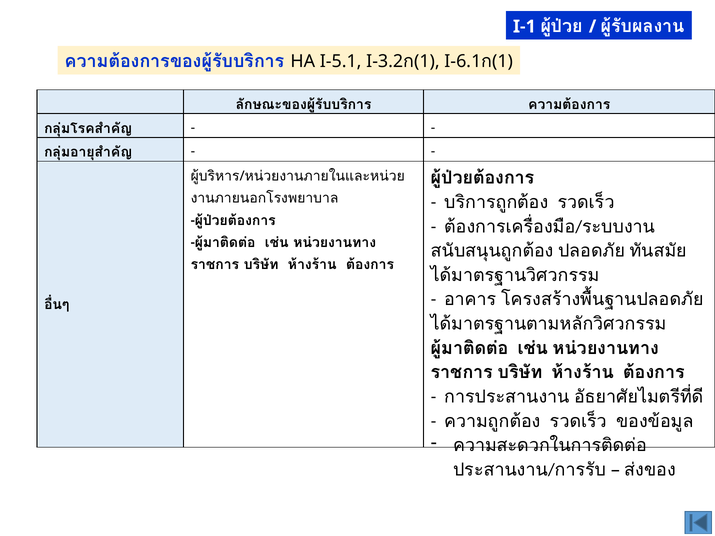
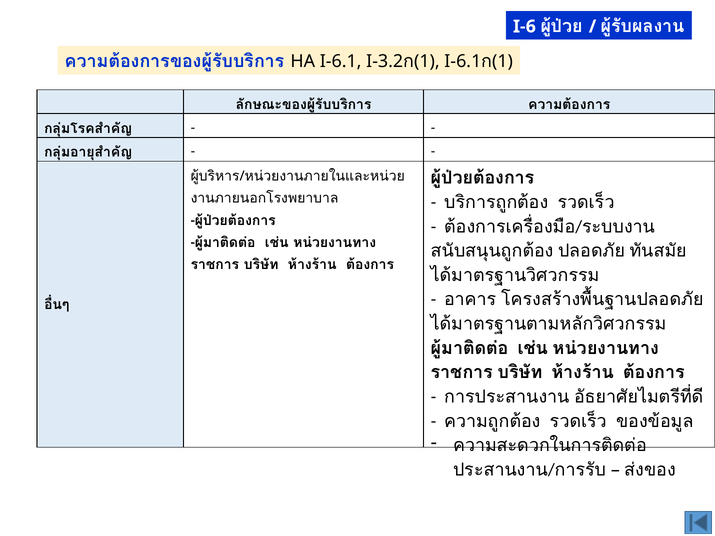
I-1: I-1 -> I-6 (524, 27)
I-5.1: I-5.1 -> I-6.1 (341, 61)
